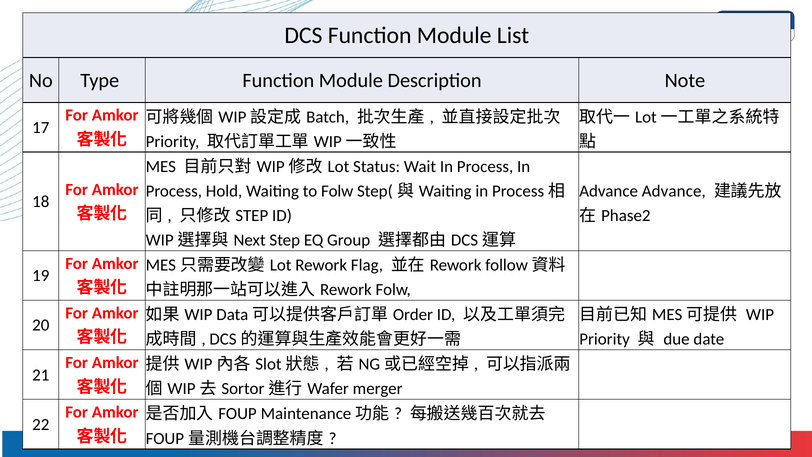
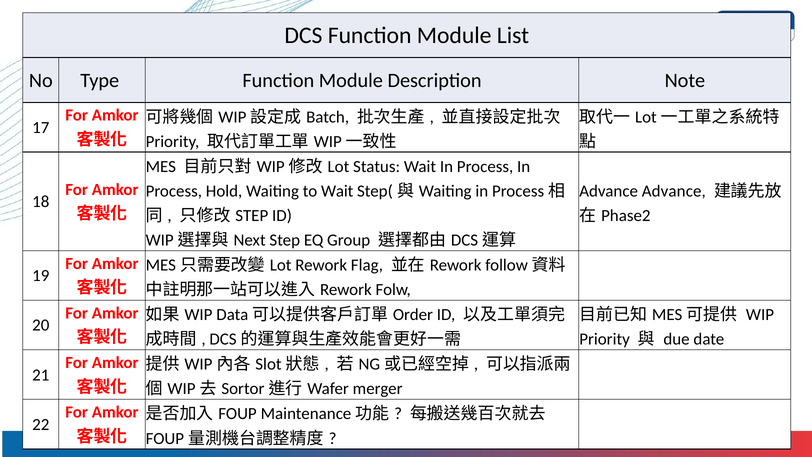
to Folw: Folw -> Wait (337, 191)
